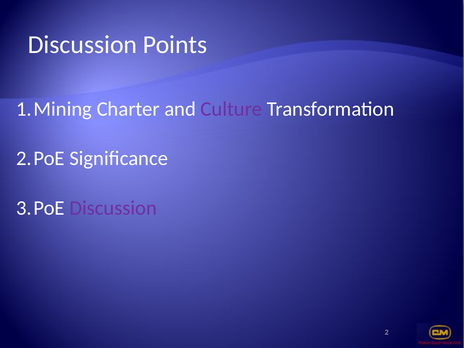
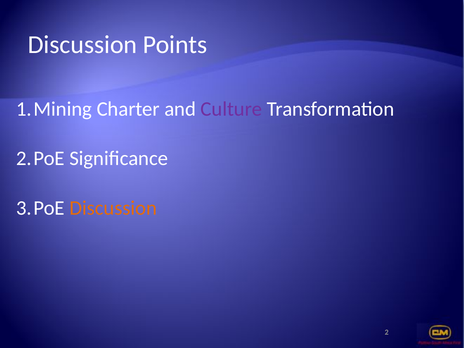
Discussion colour: purple -> orange (113, 208)
